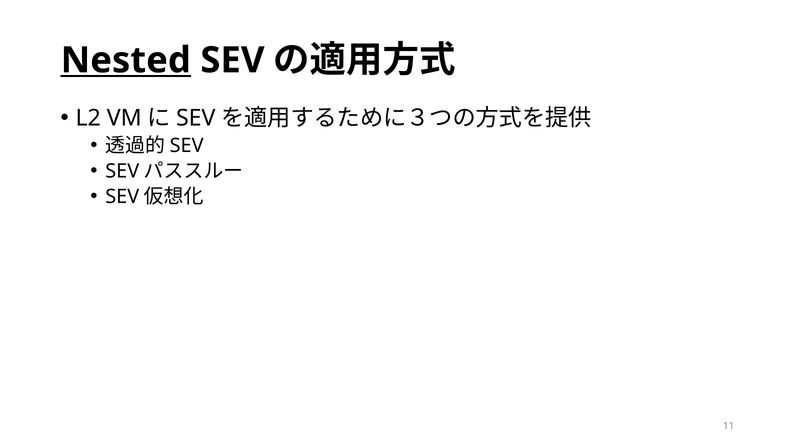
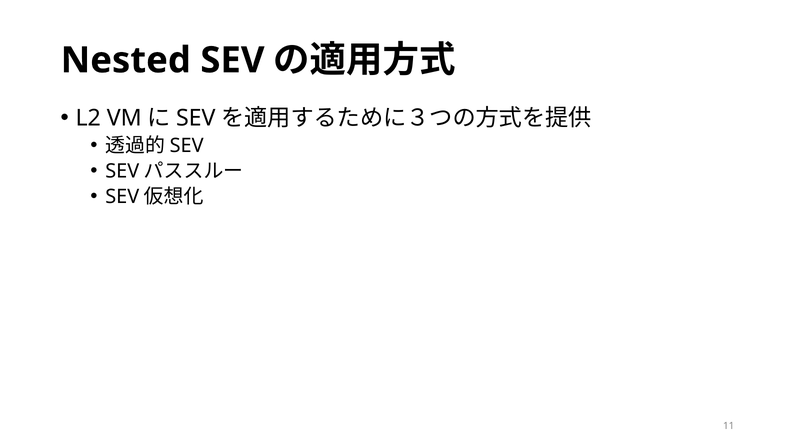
Nested underline: present -> none (126, 60)
